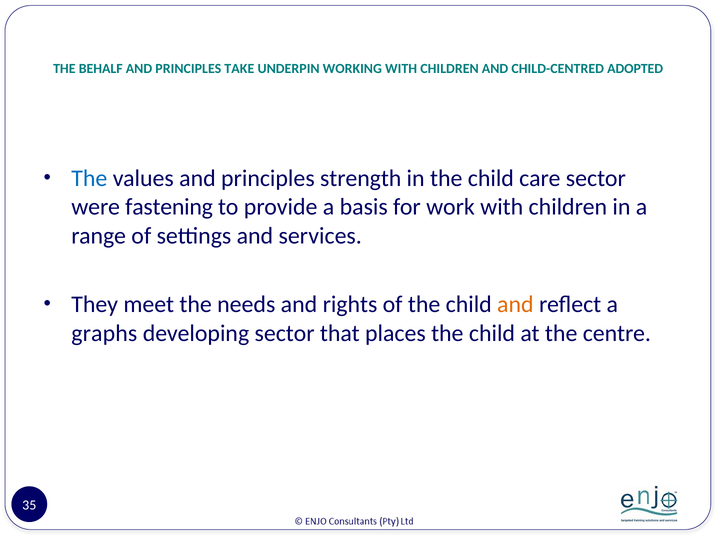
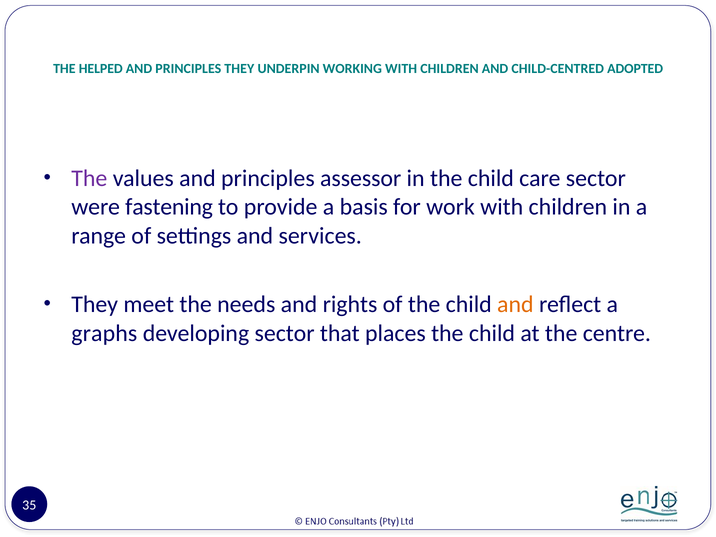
BEHALF: BEHALF -> HELPED (101, 68)
PRINCIPLES TAKE: TAKE -> THEY (239, 68)
The colour: blue -> purple (89, 178)
strength: strength -> assessor (361, 178)
